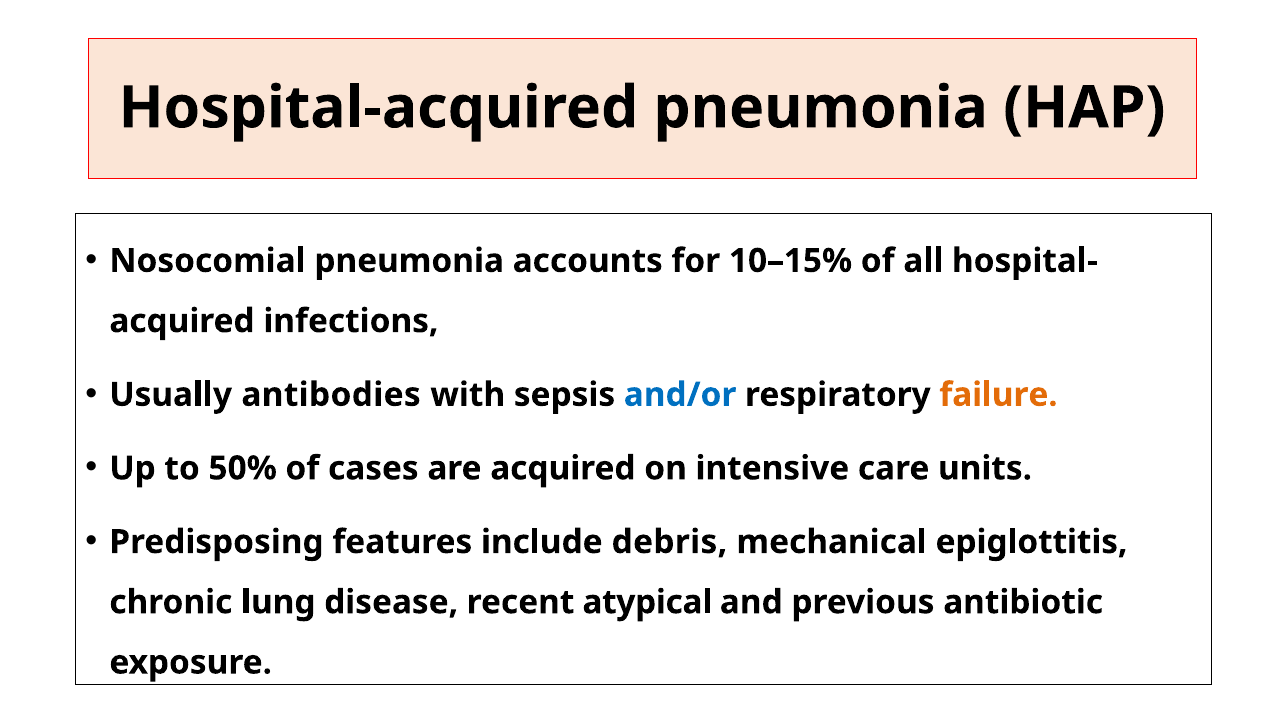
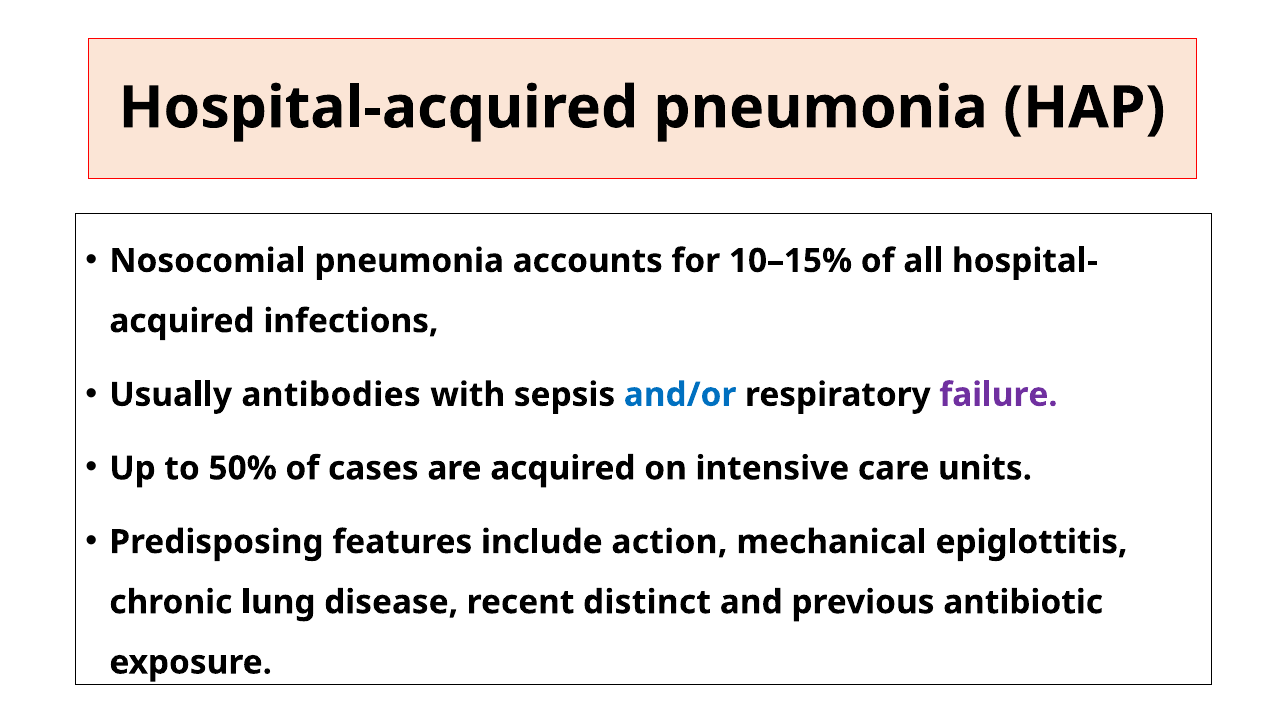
failure colour: orange -> purple (998, 395)
debris: debris -> action (669, 542)
atypical: atypical -> distinct (647, 602)
